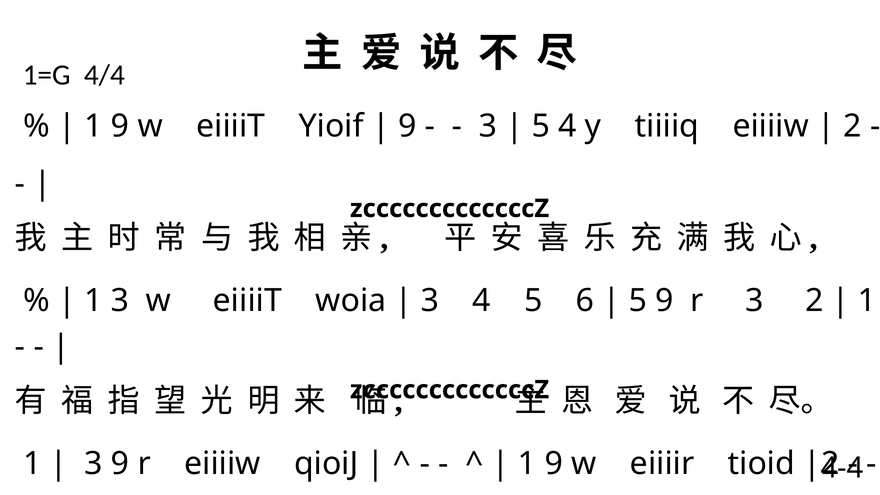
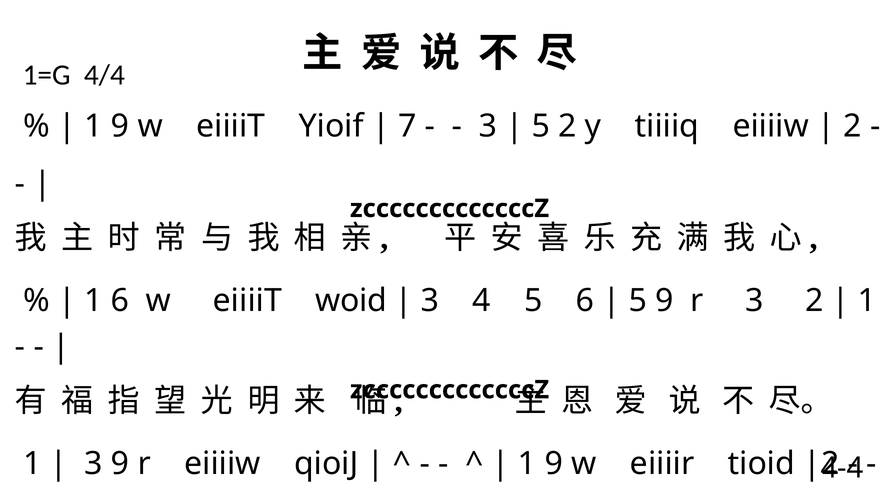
9: 9 -> 7 (407, 126)
5 4: 4 -> 2 (567, 126)
1 3: 3 -> 6 (120, 301)
woia: woia -> woid (351, 301)
